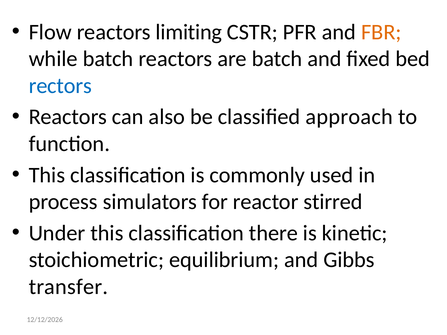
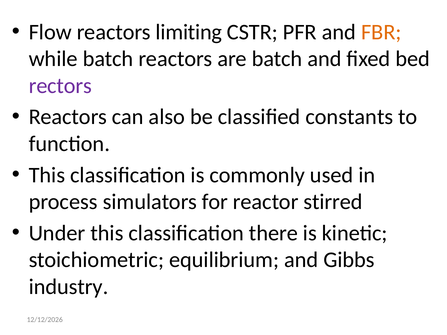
rectors colour: blue -> purple (60, 86)
approach: approach -> constants (349, 117)
transfer: transfer -> industry (68, 287)
